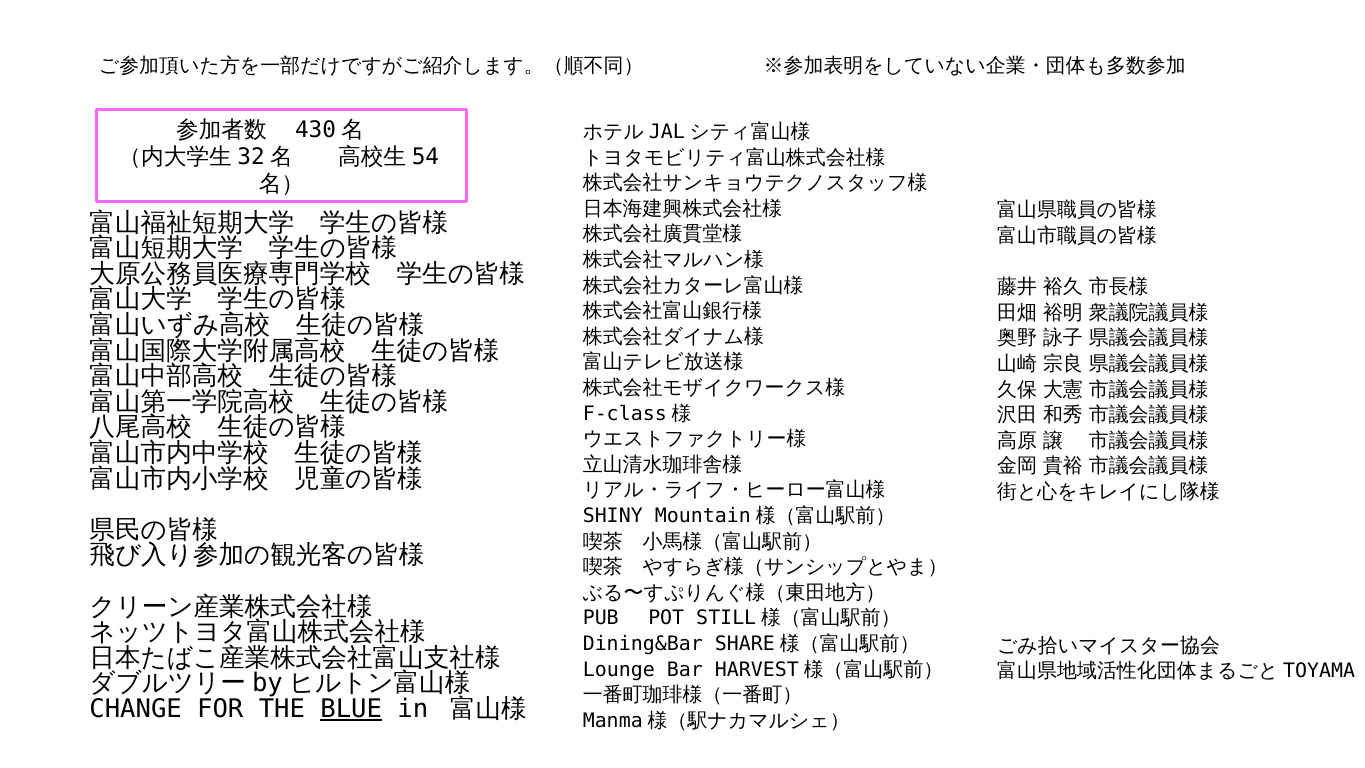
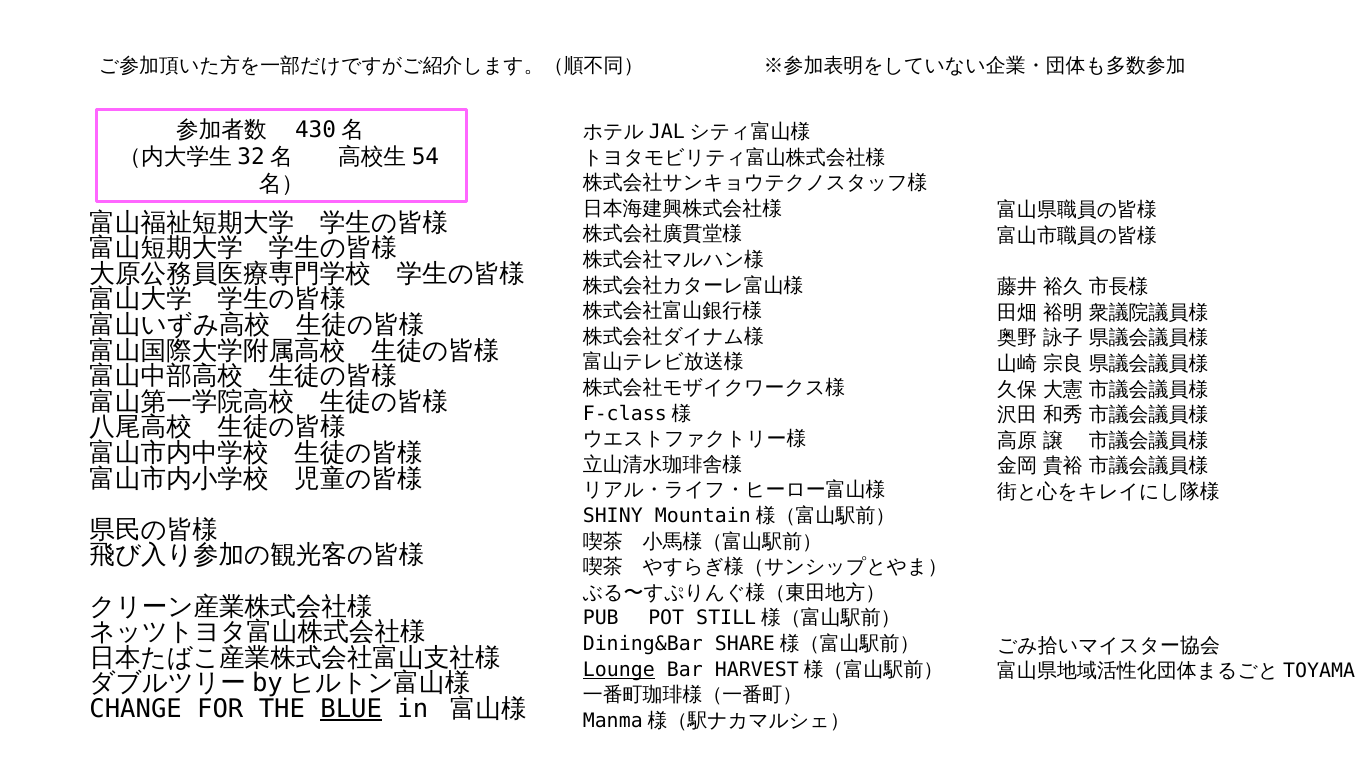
Lounge underline: none -> present (619, 669)
